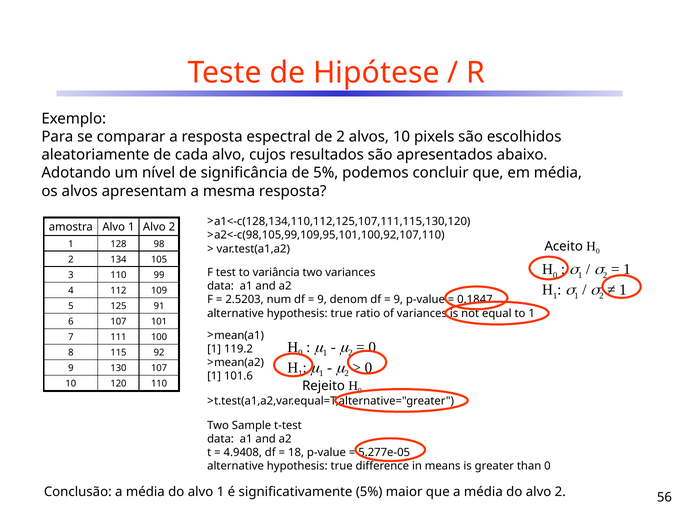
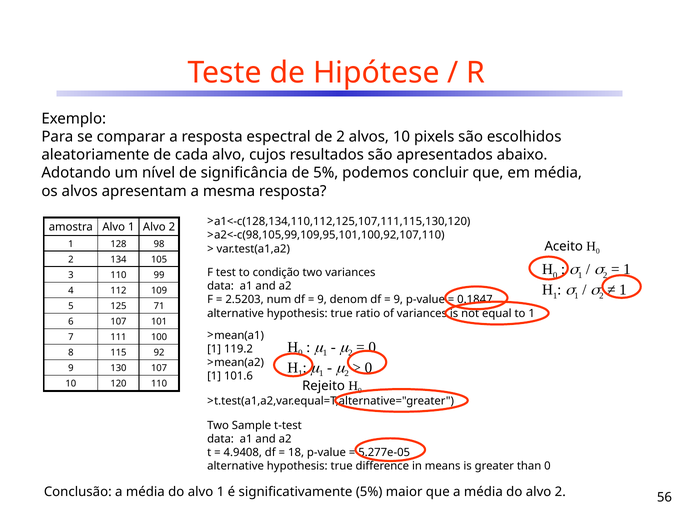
variância: variância -> condição (276, 272)
91: 91 -> 71 (159, 306)
